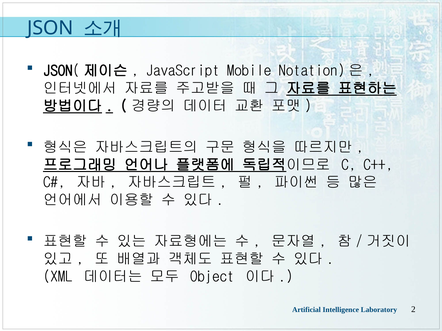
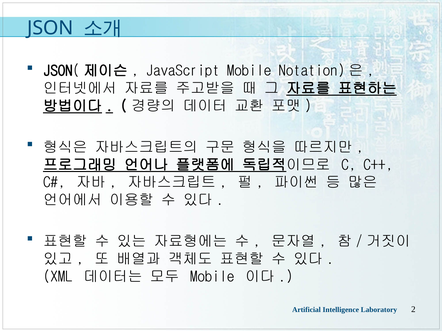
Object: Object -> Mobile (212, 277)
